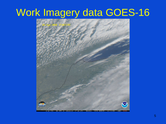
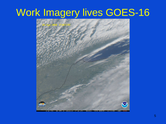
data: data -> lives (93, 13)
